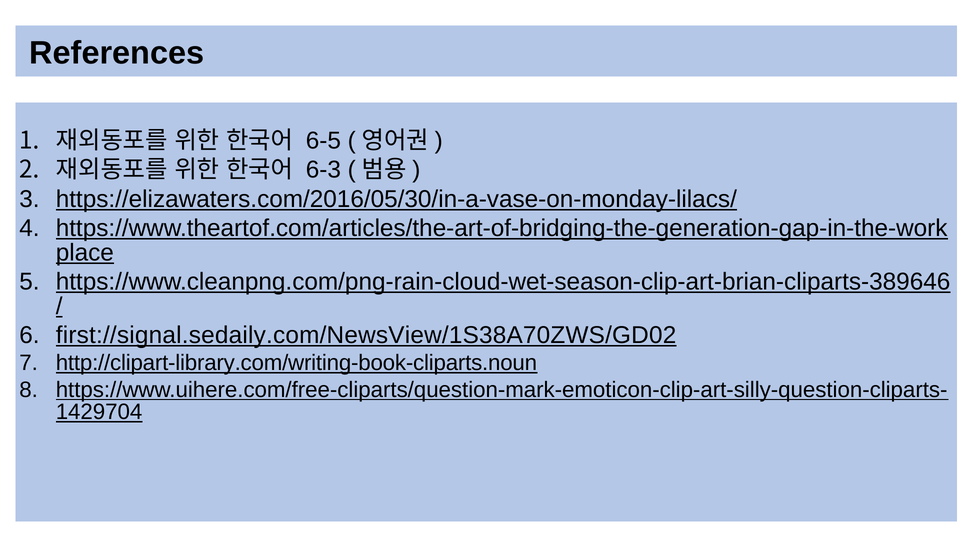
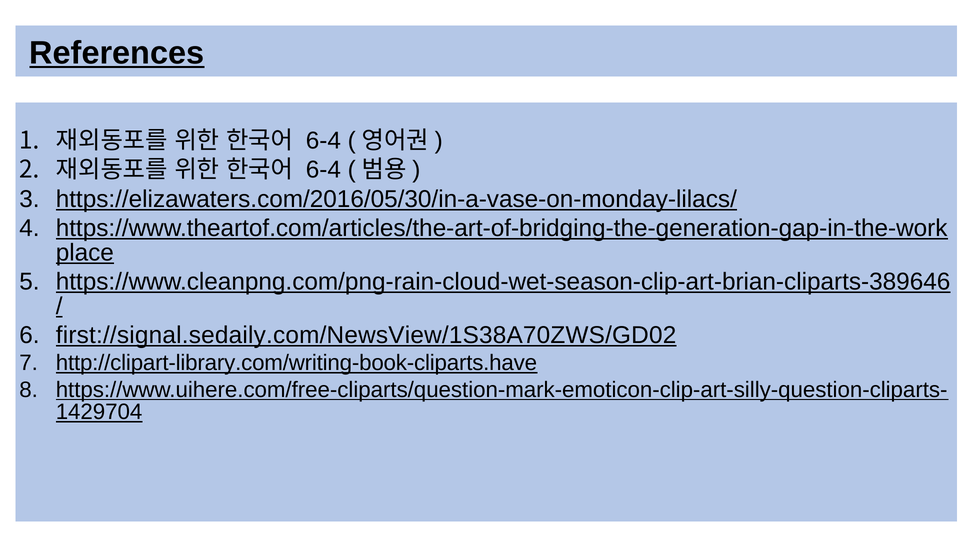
References underline: none -> present (117, 53)
6-5: 6-5 -> 6-4 (323, 141)
6-3: 6-3 -> 6-4 (323, 170)
http://clipart-library.com/writing-book-cliparts.noun: http://clipart-library.com/writing-book-cliparts.noun -> http://clipart-library.com/writing-book-cliparts.have (296, 363)
